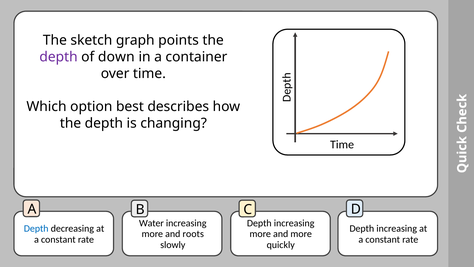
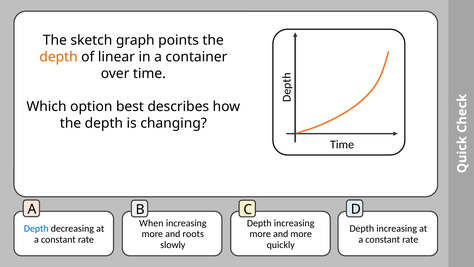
depth colour: purple -> orange (59, 57)
down: down -> linear (116, 57)
Water: Water -> When (151, 223)
